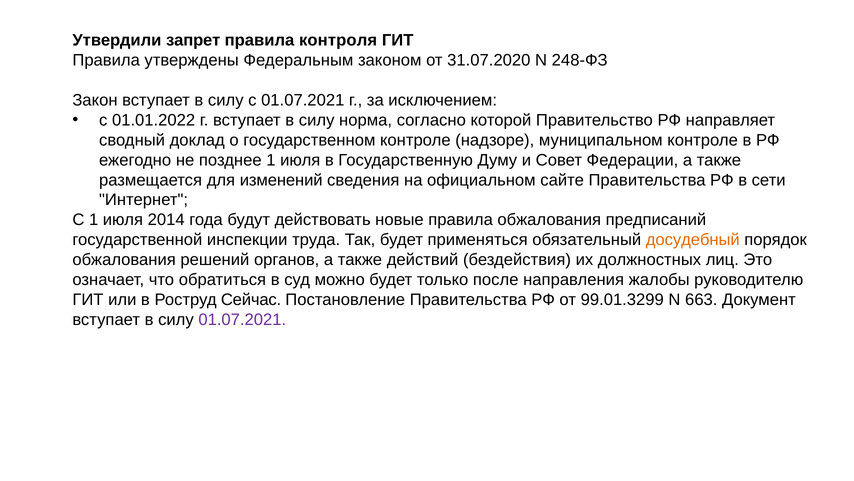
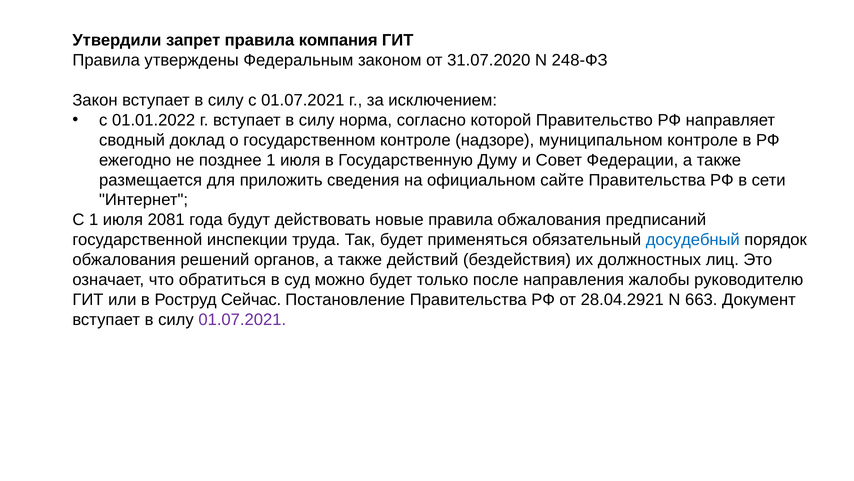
контроля: контроля -> компания (338, 40)
изменений: изменений -> приложить (281, 180)
2014: 2014 -> 2081 (166, 220)
досудебный colour: orange -> blue (693, 240)
99.01.3299: 99.01.3299 -> 28.04.2921 (622, 299)
